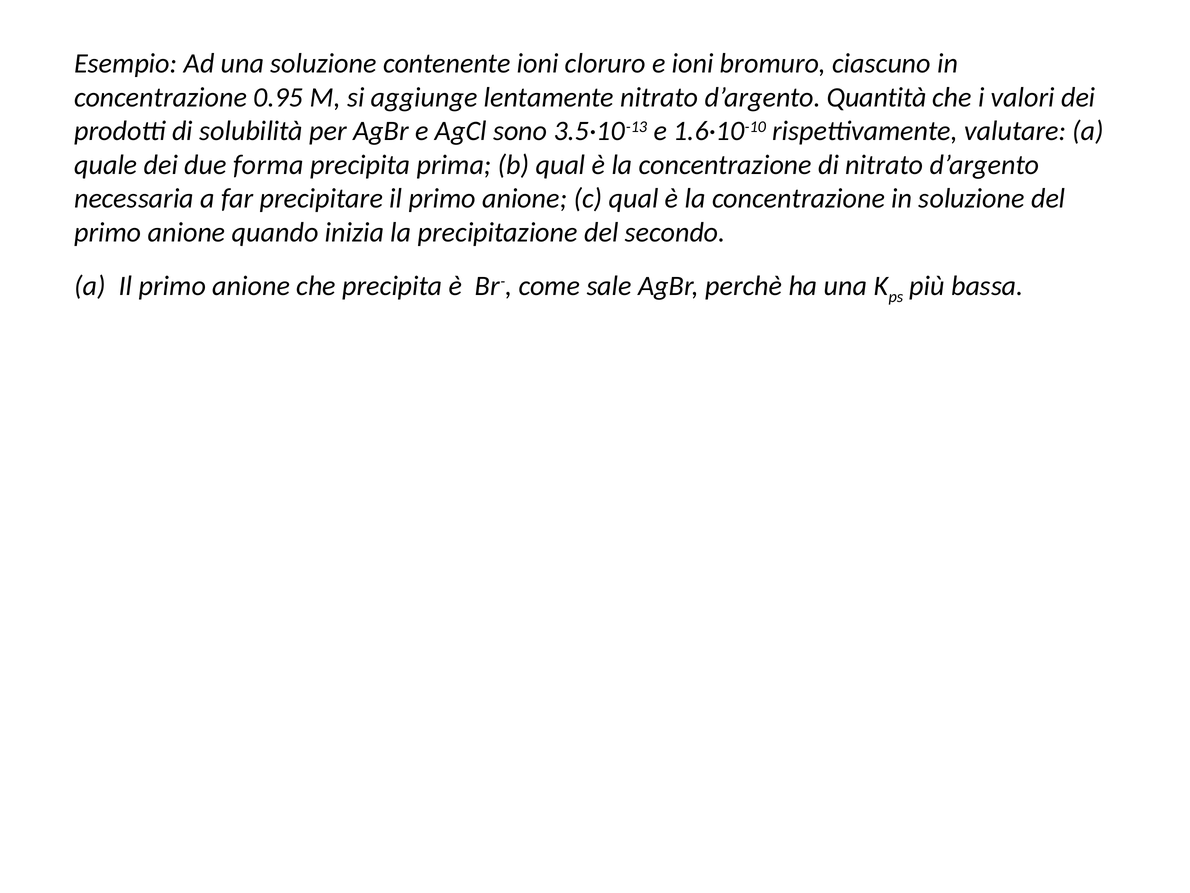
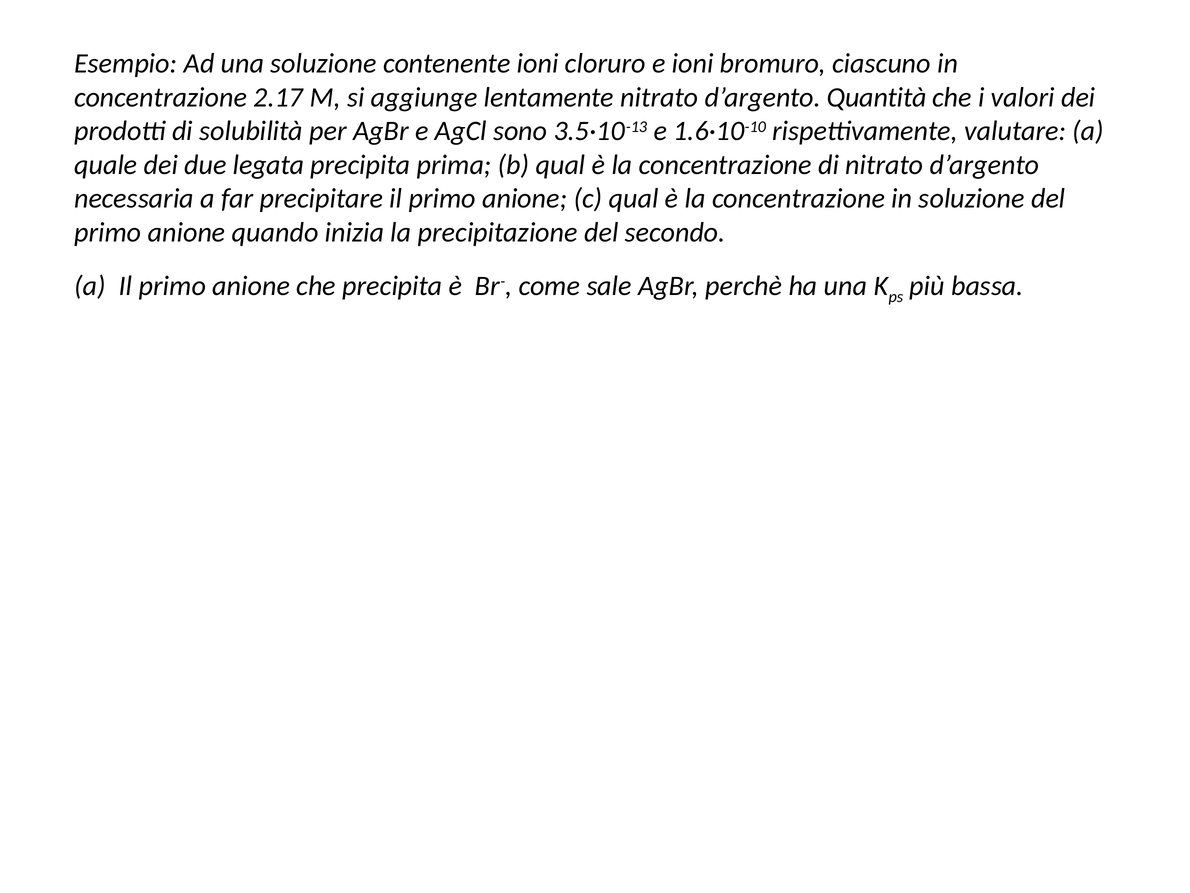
0.95: 0.95 -> 2.17 (278, 97)
forma: forma -> legata (269, 165)
